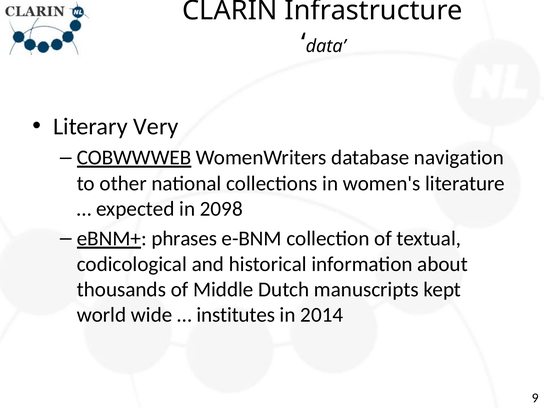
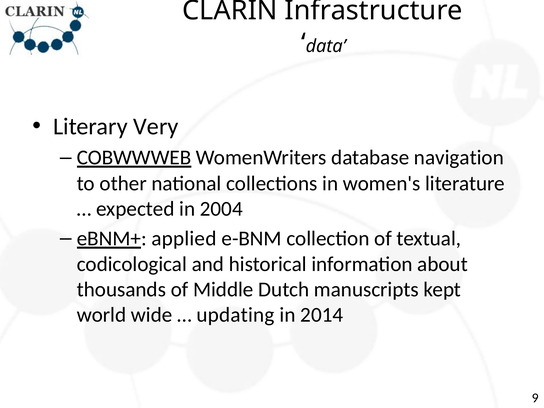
2098: 2098 -> 2004 (221, 209)
phrases: phrases -> applied (184, 238)
institutes: institutes -> updating (236, 315)
